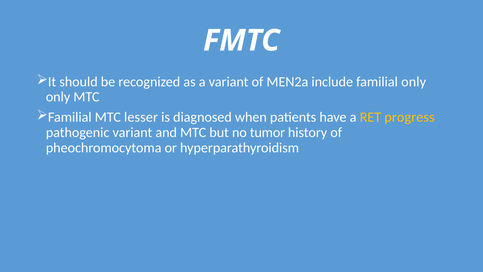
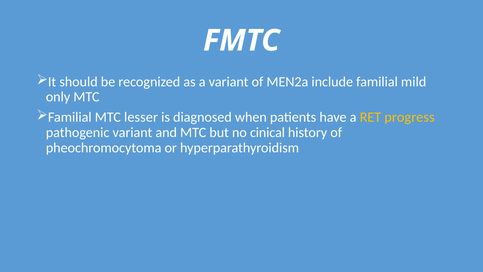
familial only: only -> mild (414, 82)
tumor: tumor -> cinical (267, 132)
